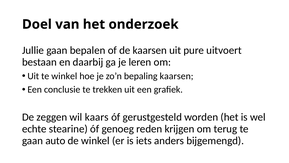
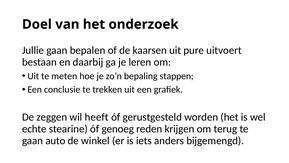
te winkel: winkel -> meten (64, 76)
bepaling kaarsen: kaarsen -> stappen (177, 76)
kaars: kaars -> heeft (97, 117)
